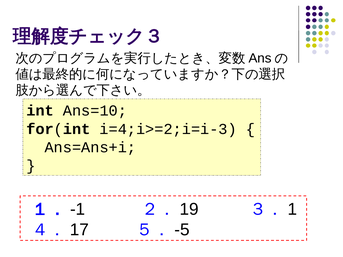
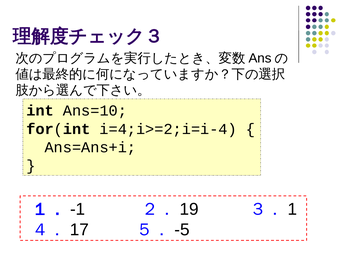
i=4;i>=2;i=i-3: i=4;i>=2;i=i-3 -> i=4;i>=2;i=i-4 (168, 129)
